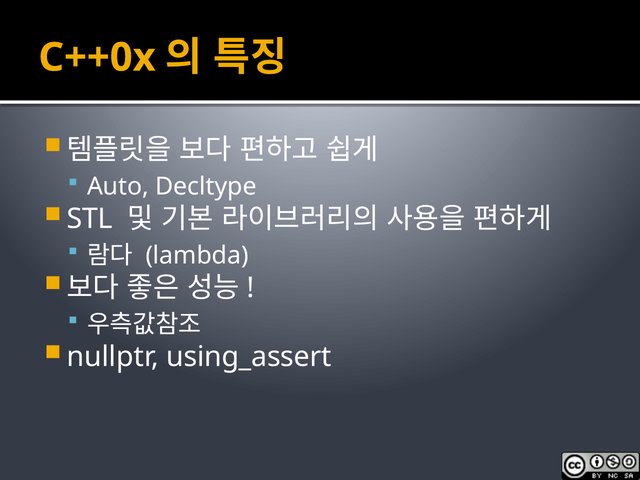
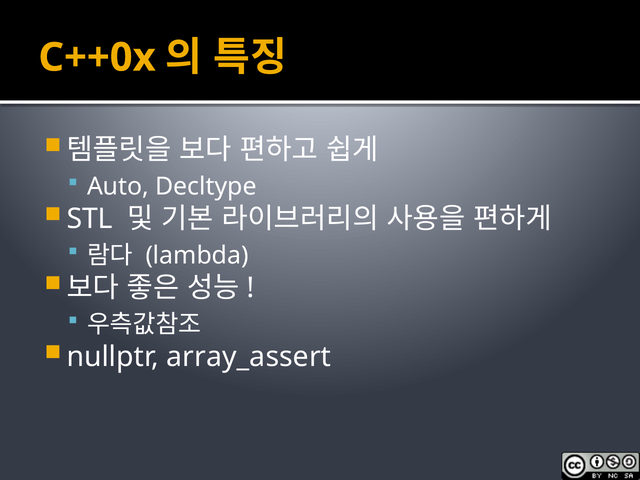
using_assert: using_assert -> array_assert (249, 357)
